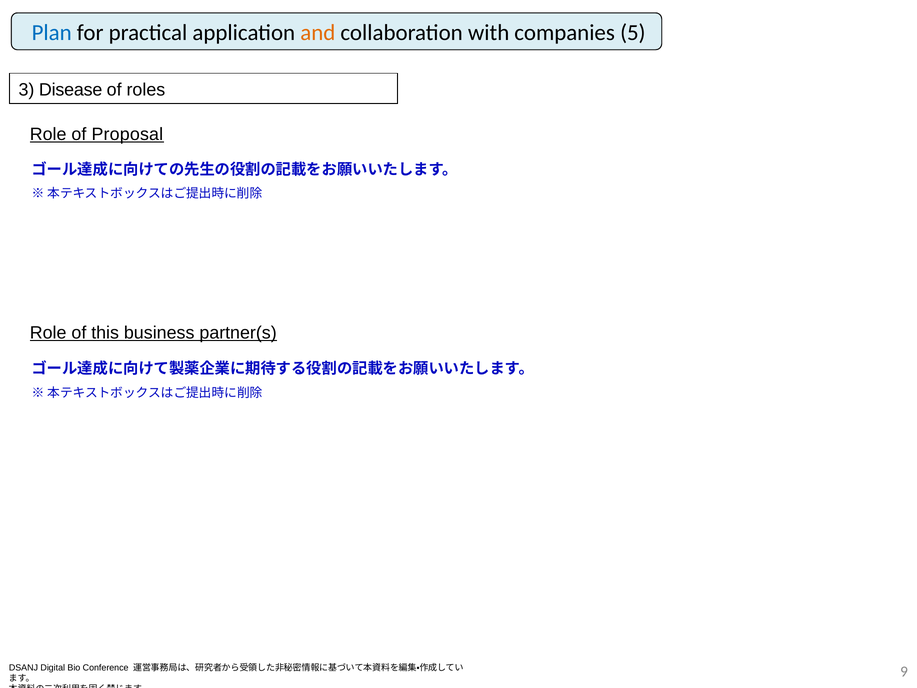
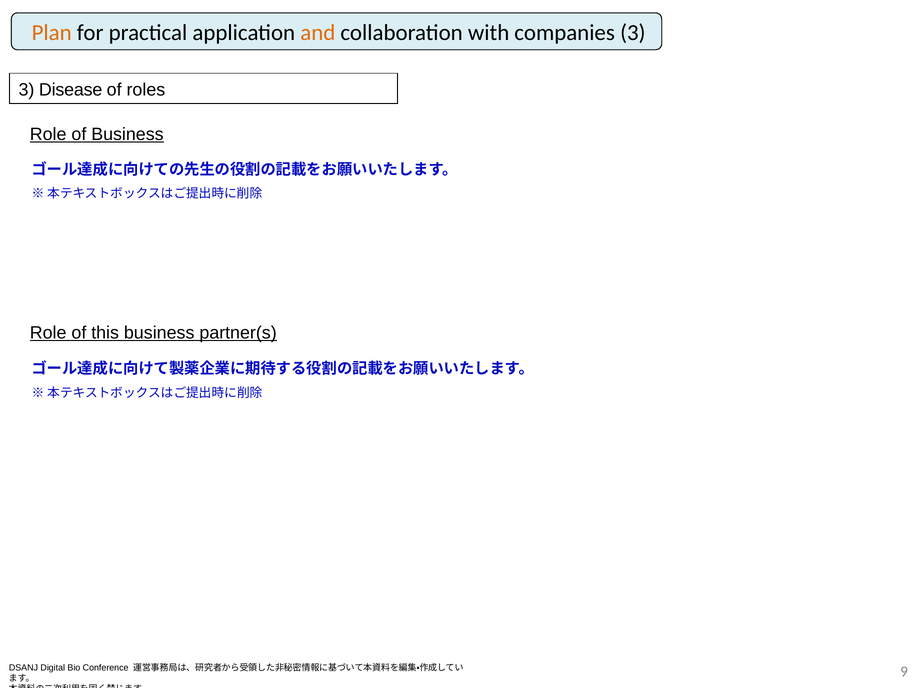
Plan colour: blue -> orange (52, 33)
companies 5: 5 -> 3 (633, 33)
of Proposal: Proposal -> Business (127, 134)
